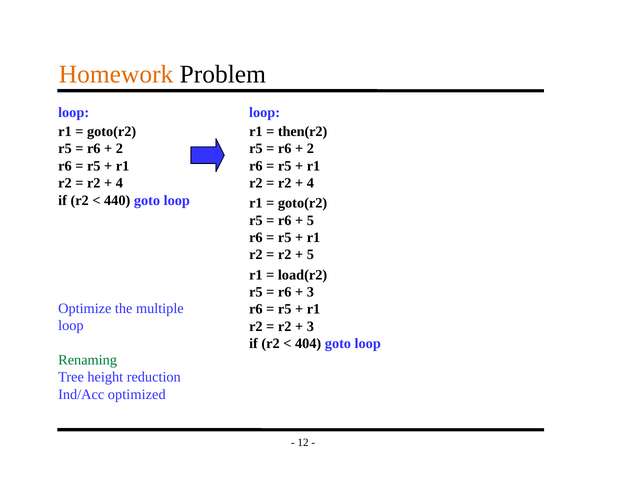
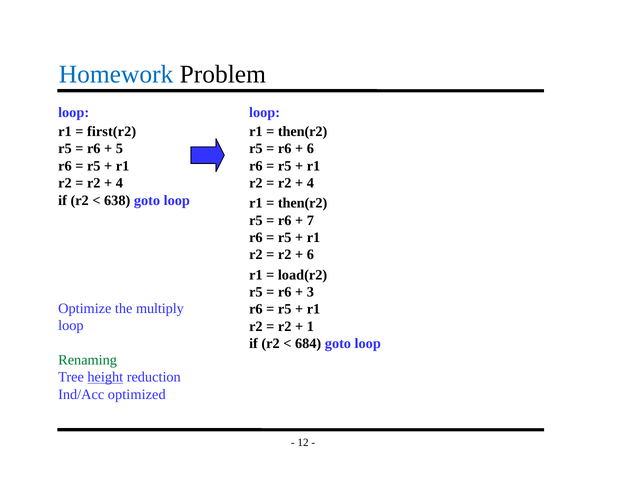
Homework colour: orange -> blue (116, 74)
goto(r2: goto(r2 -> first(r2 (112, 132)
2: 2 -> 5 (119, 149)
2: 2 -> 6 (310, 149)
440: 440 -> 638 (117, 200)
goto(r2: goto(r2 -> then(r2 (303, 203)
5: 5 -> 7 (310, 220)
5: 5 -> 6 (310, 255)
multiple: multiple -> multiply (160, 308)
3: 3 -> 1 (310, 326)
404: 404 -> 684 (308, 343)
height underline: none -> present (105, 377)
